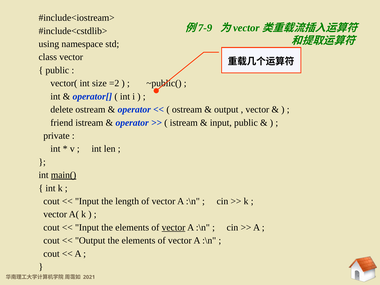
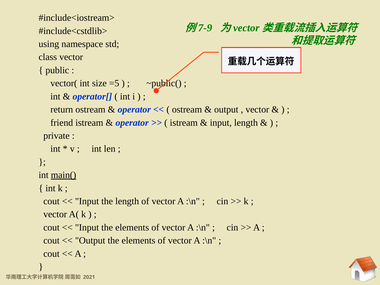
=2: =2 -> =5 (114, 83)
delete: delete -> return (62, 110)
input public: public -> length (246, 123)
vector underline: present -> none (174, 227)
